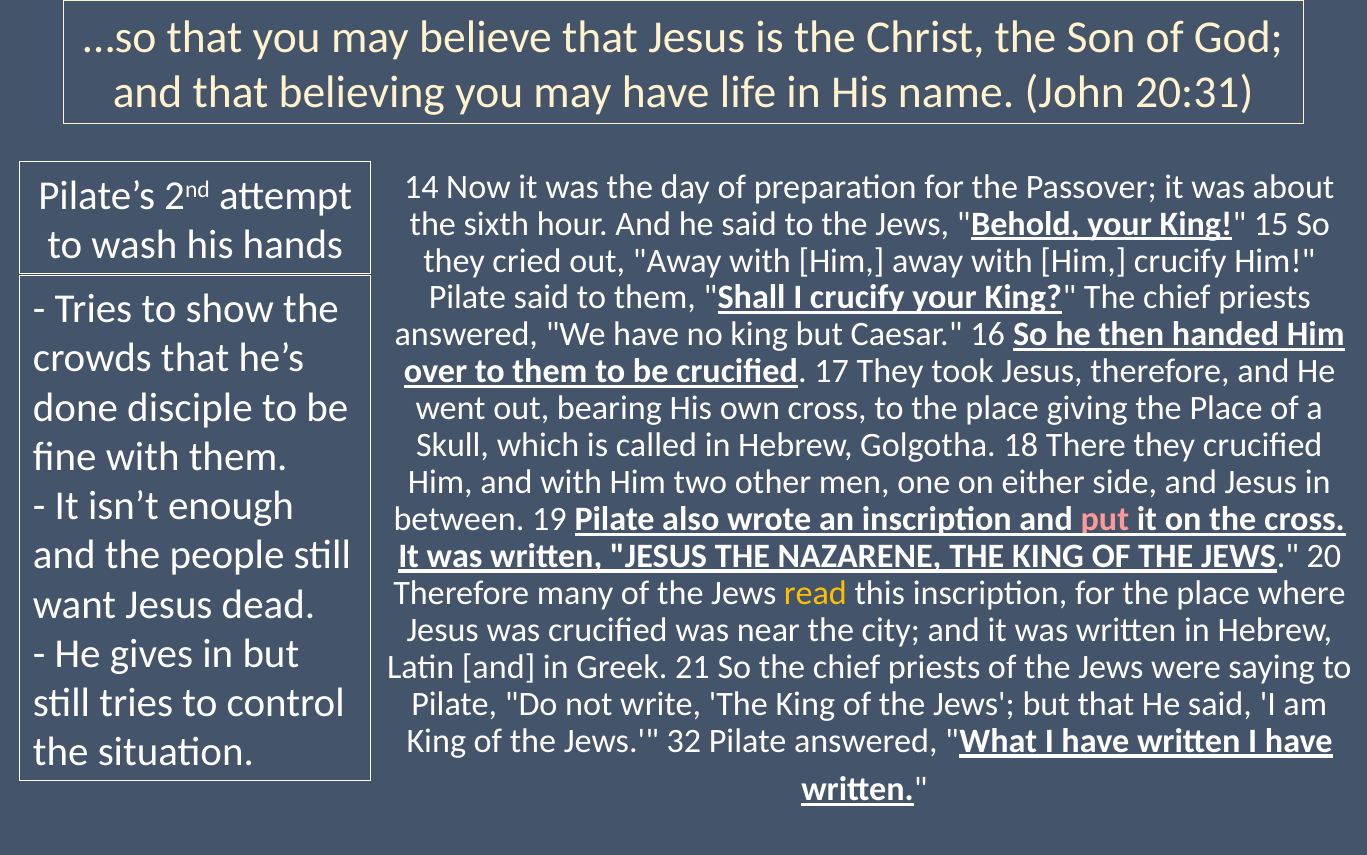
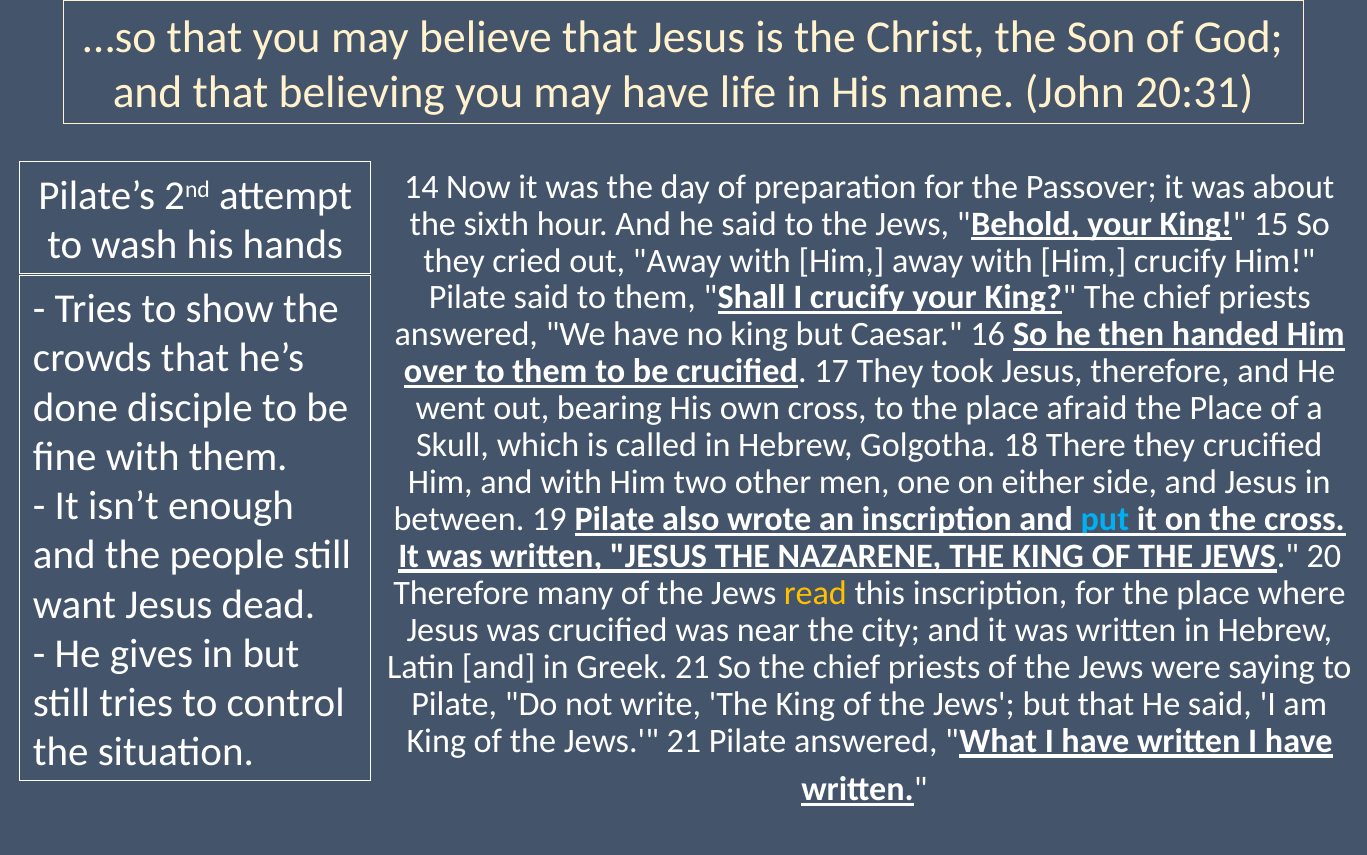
giving: giving -> afraid (1087, 408)
put colour: pink -> light blue (1105, 519)
Jews 32: 32 -> 21 (684, 741)
